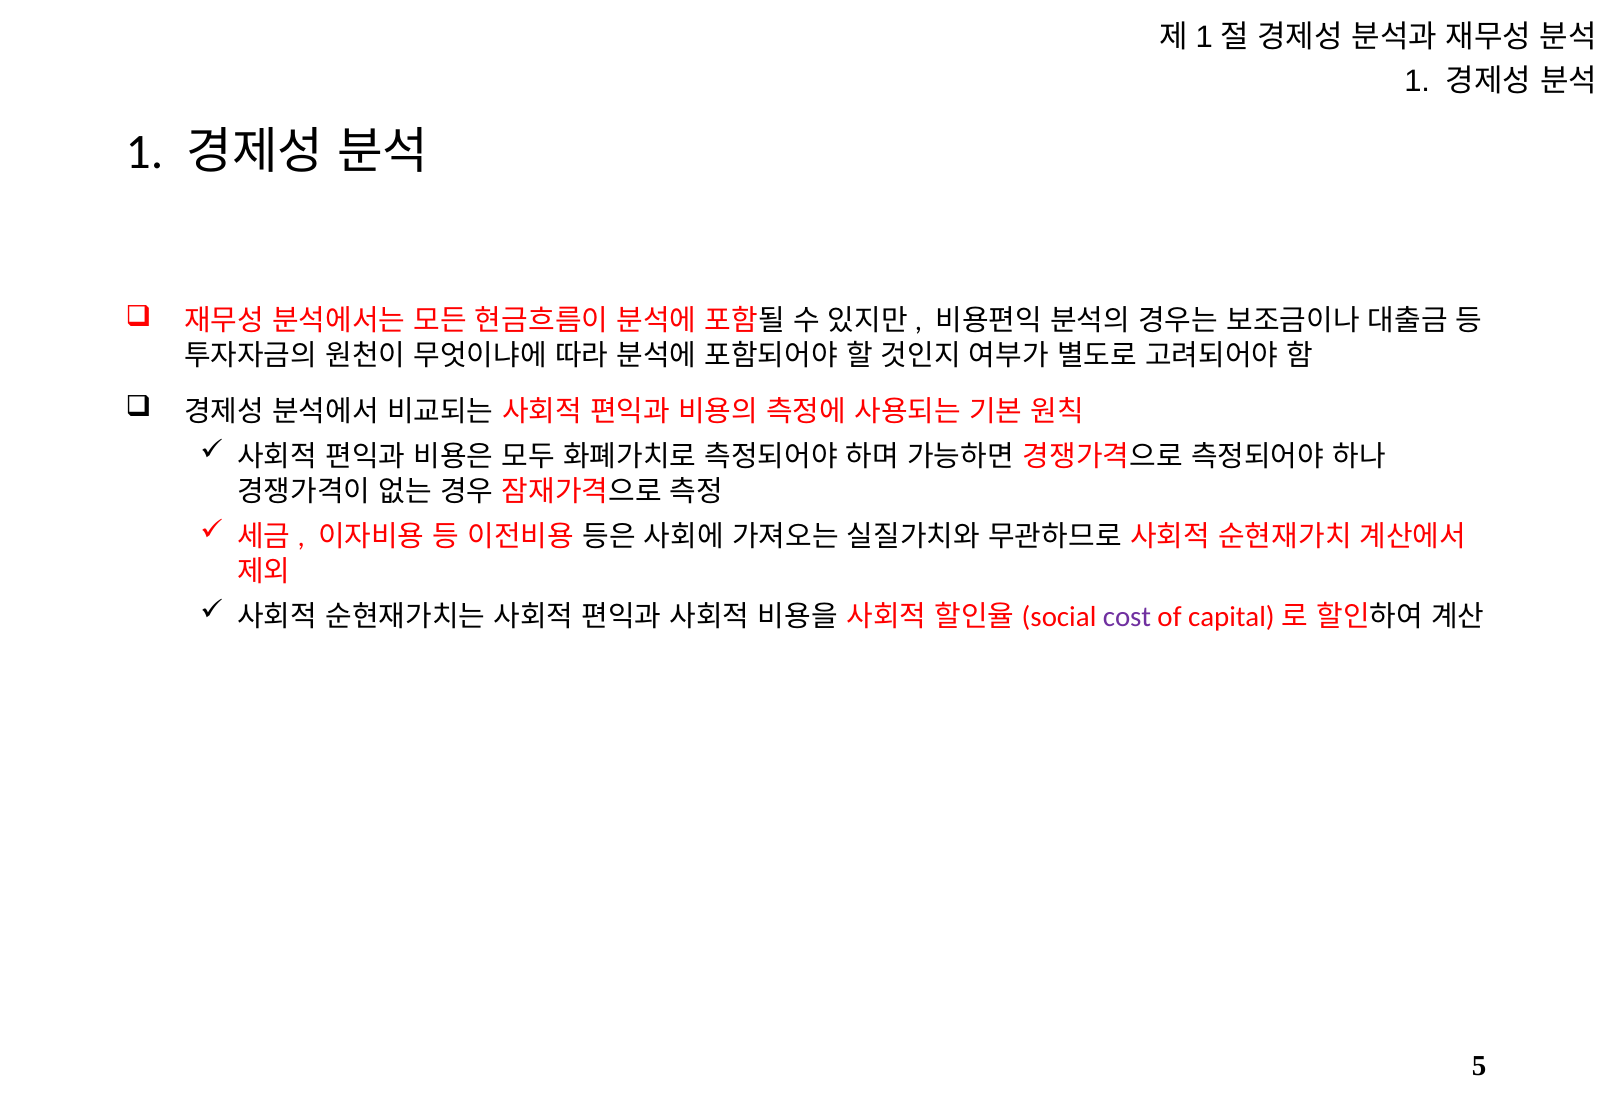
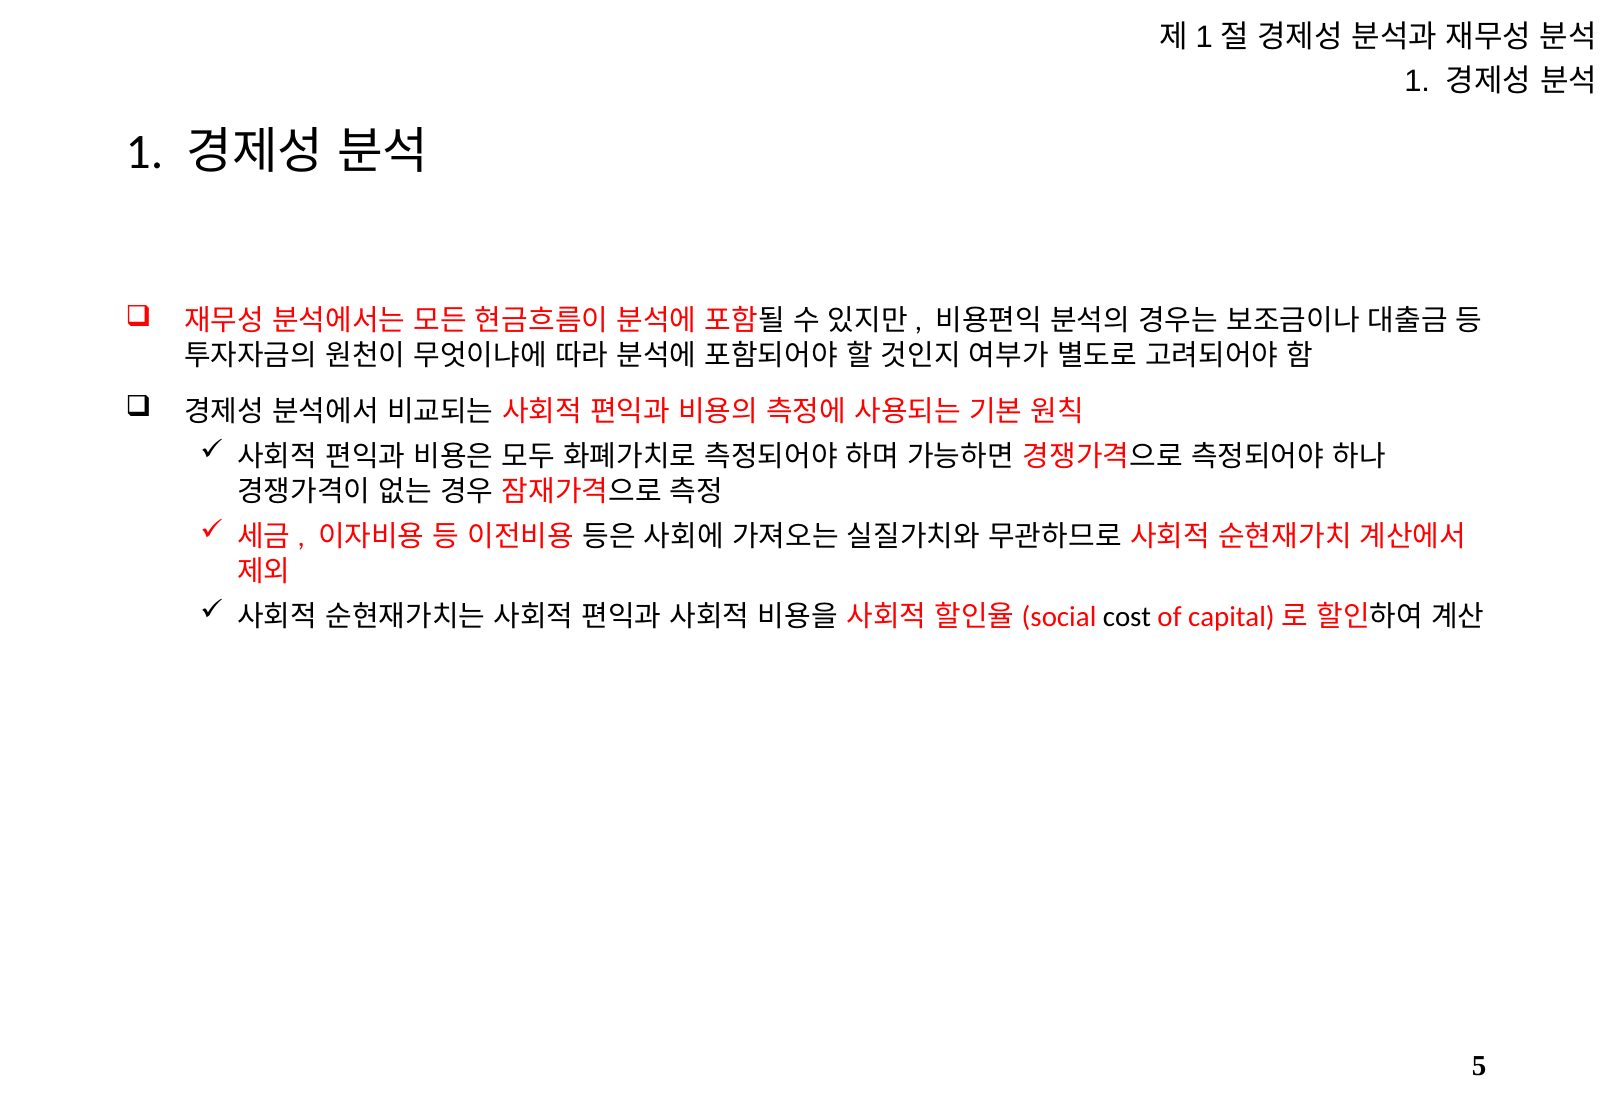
cost colour: purple -> black (1127, 617)
